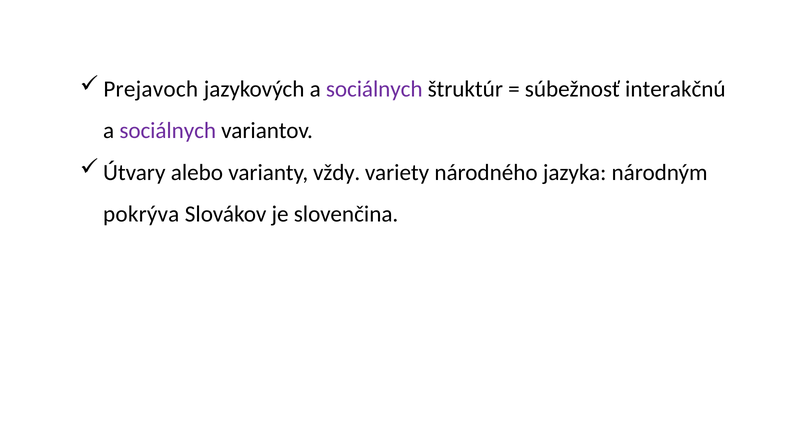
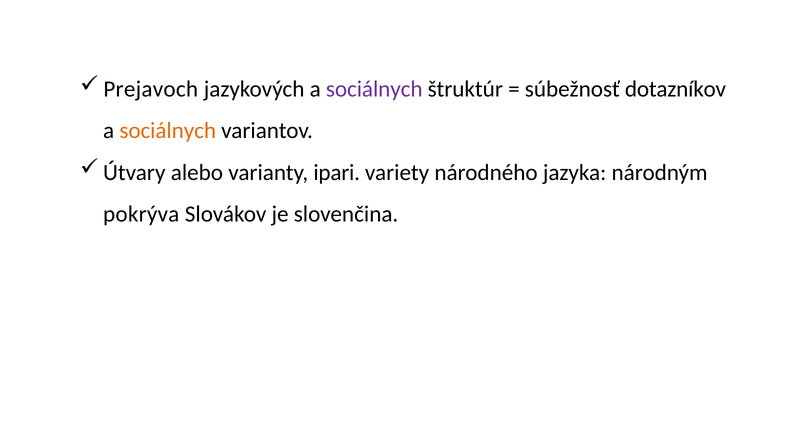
interakčnú: interakčnú -> dotazníkov (675, 89)
sociálnych colour: purple -> orange (168, 131)
vždy: vždy -> ipari (337, 172)
